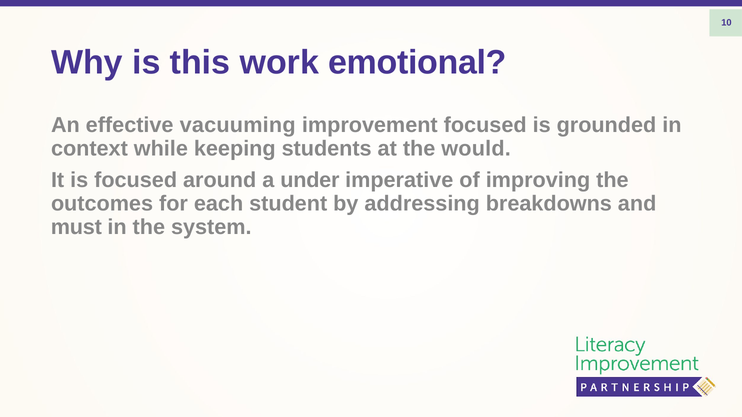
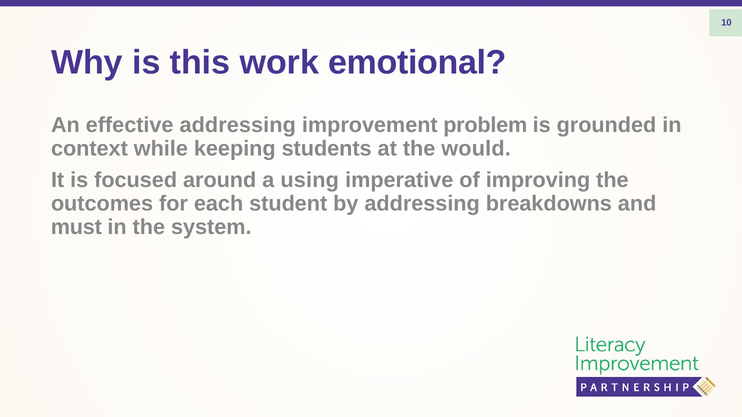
effective vacuuming: vacuuming -> addressing (238, 125)
improvement focused: focused -> problem (485, 125)
under: under -> using (310, 180)
